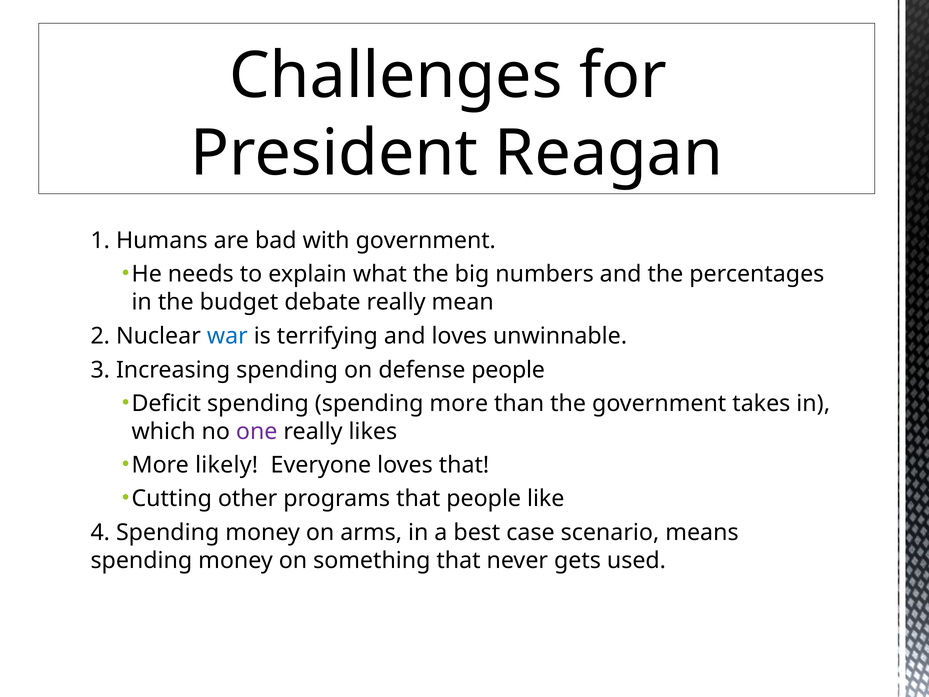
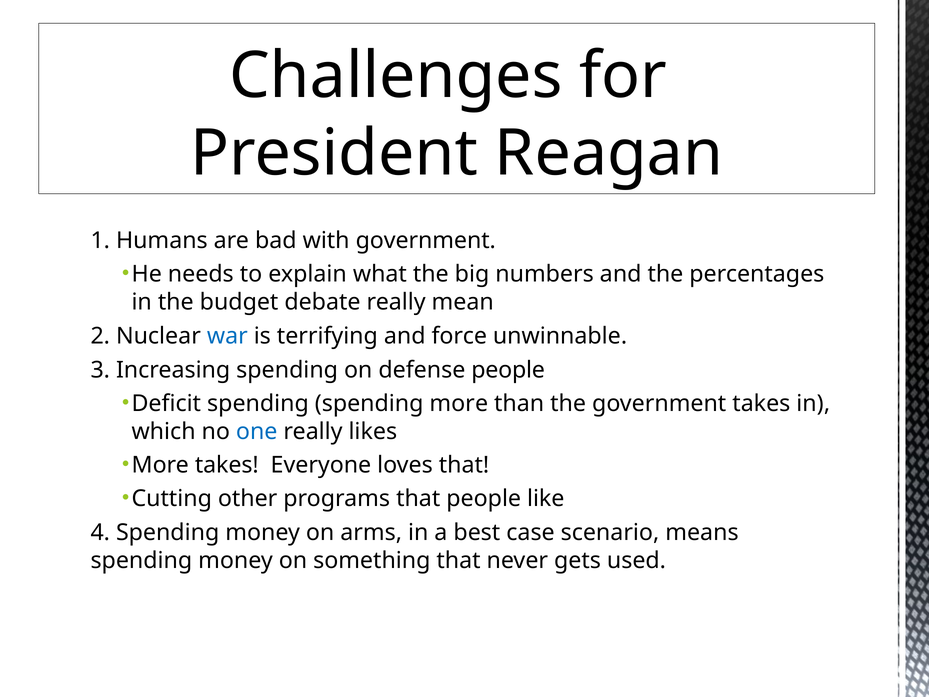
and loves: loves -> force (459, 336)
one colour: purple -> blue (257, 431)
More likely: likely -> takes (227, 465)
